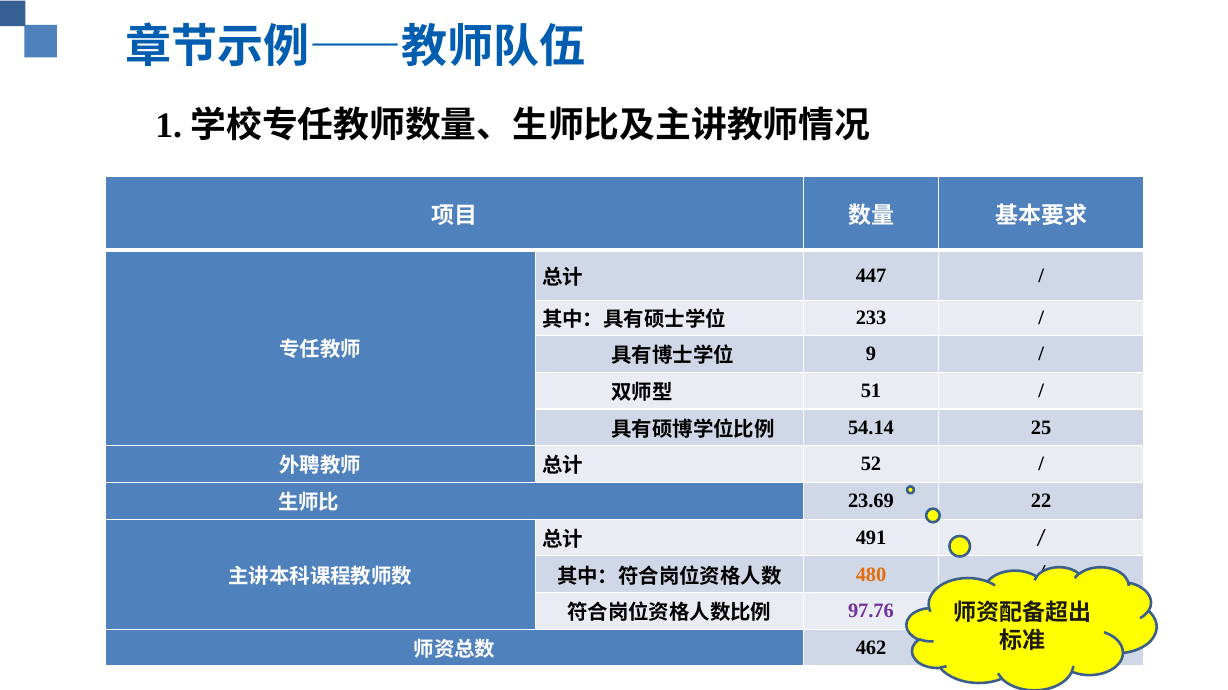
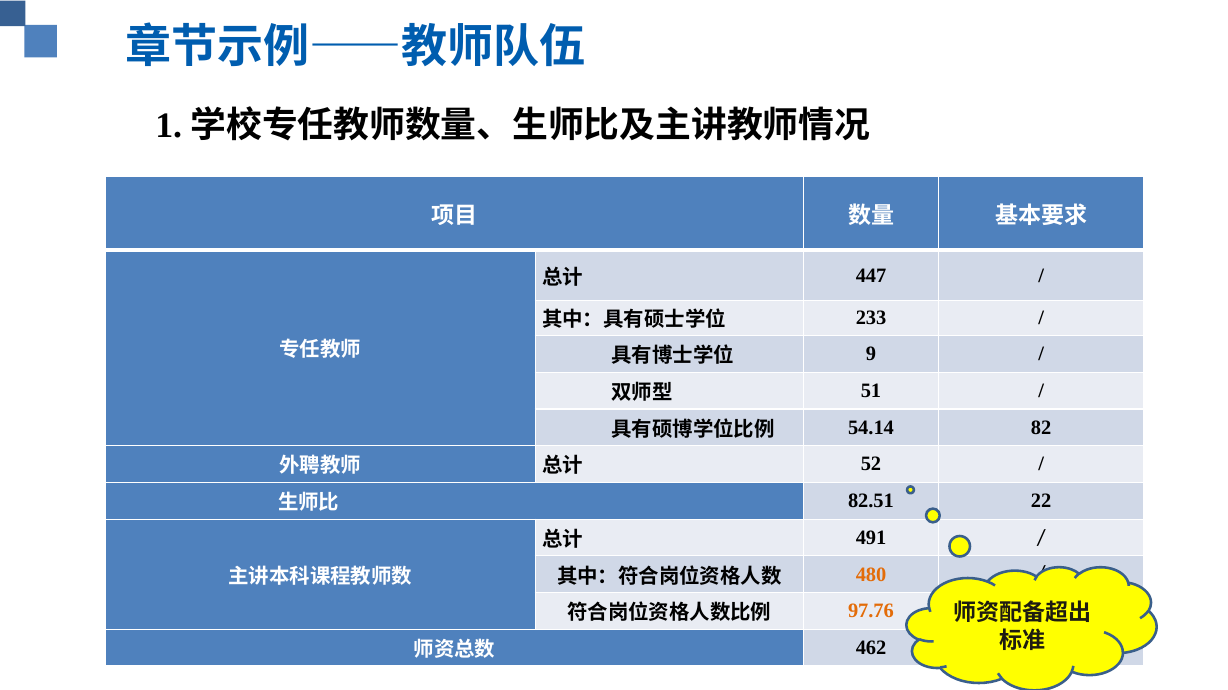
25: 25 -> 82 (1041, 428)
23.69: 23.69 -> 82.51 (871, 501)
97.76 colour: purple -> orange (871, 612)
